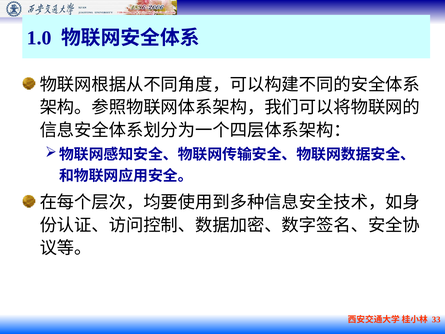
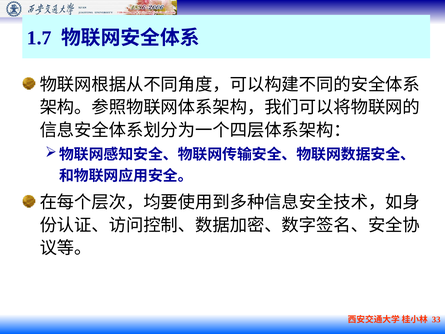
1.0: 1.0 -> 1.7 (39, 38)
